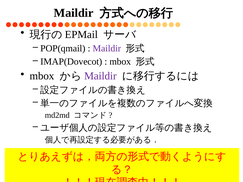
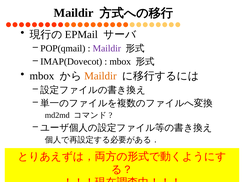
Maildir colour: purple -> orange (100, 76)
